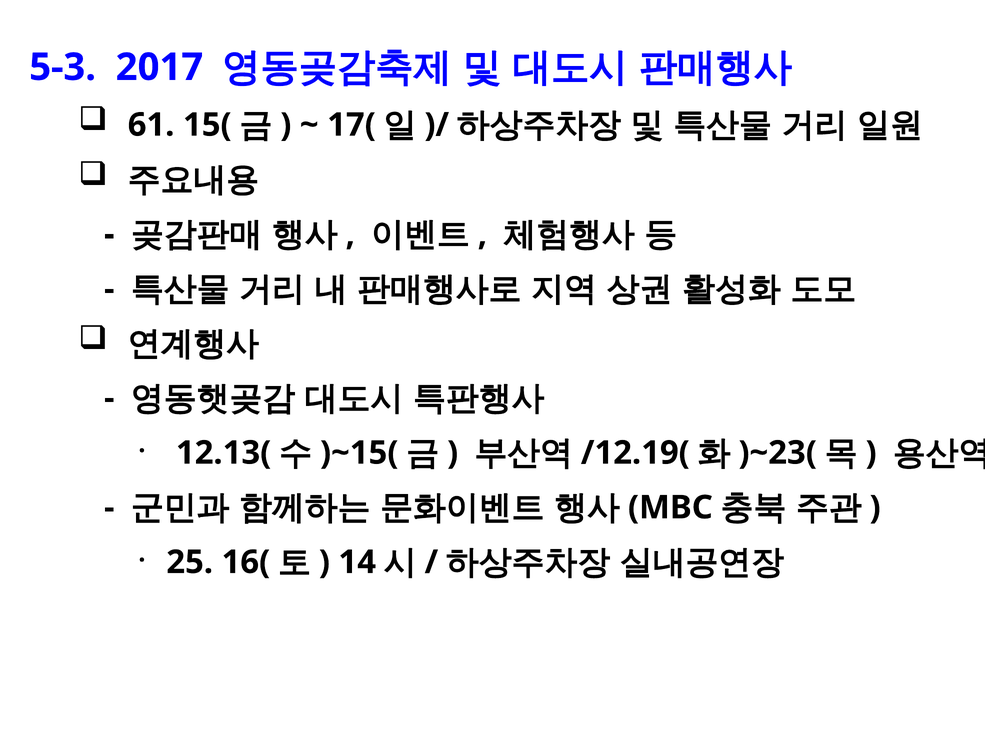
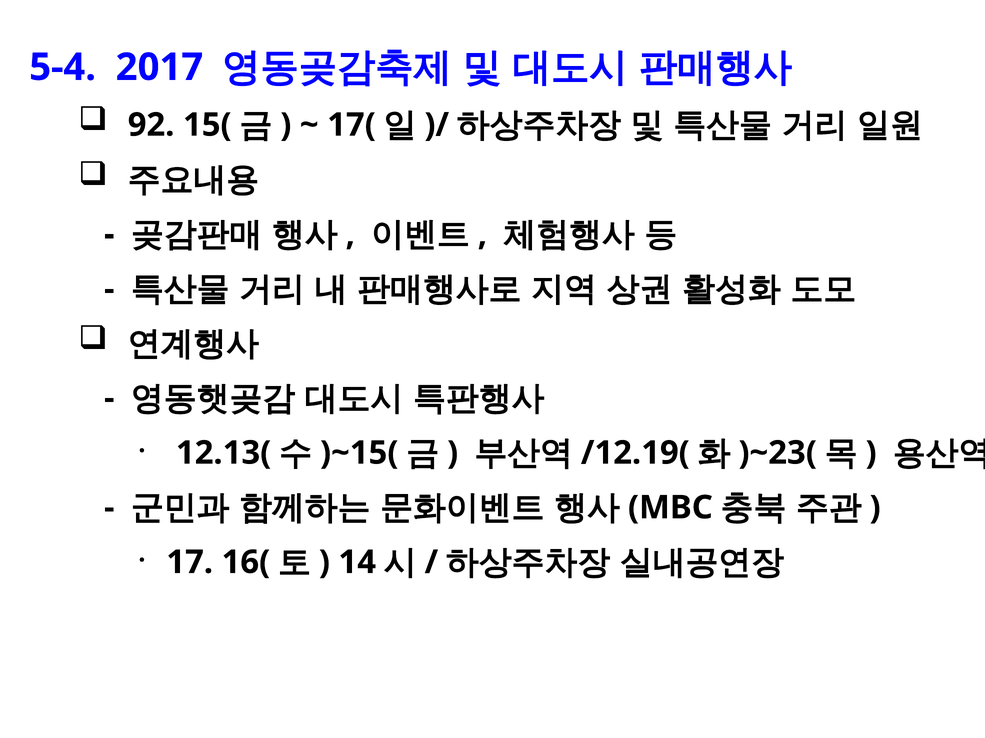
5-3: 5-3 -> 5-4 (63, 67)
61: 61 -> 92 (151, 125)
25: 25 -> 17 (190, 563)
